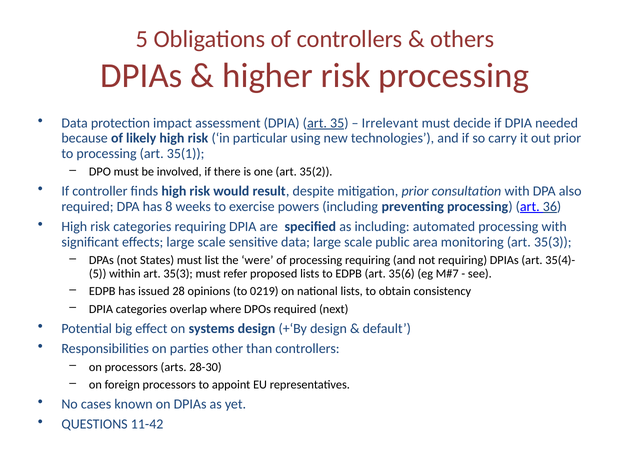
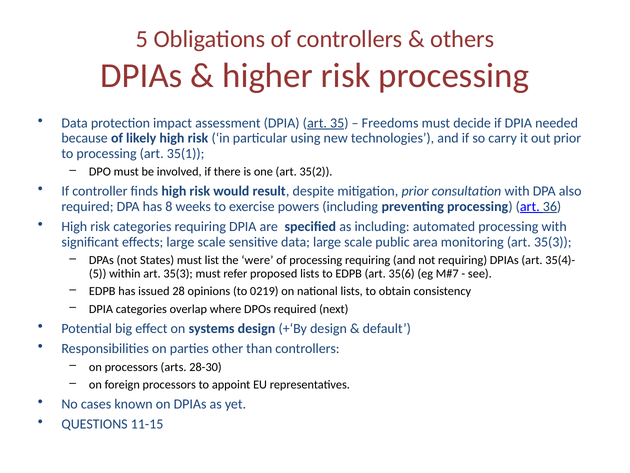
Irrelevant: Irrelevant -> Freedoms (390, 123)
11-42: 11-42 -> 11-15 (147, 424)
